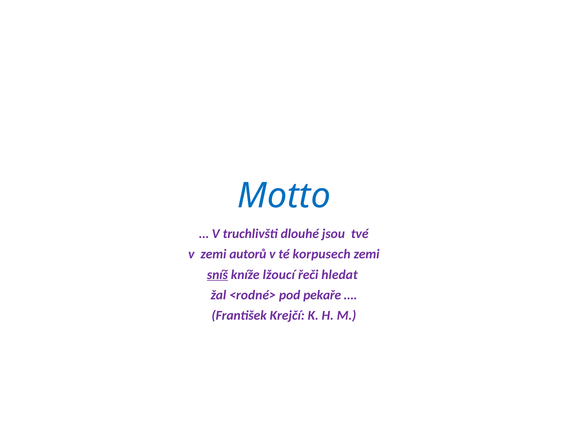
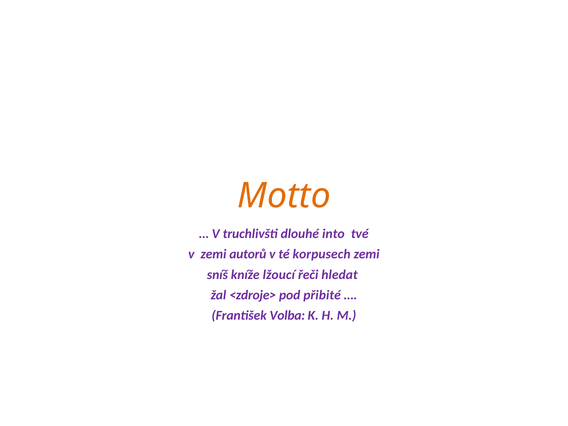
Motto colour: blue -> orange (284, 196)
jsou: jsou -> into (333, 234)
sníš underline: present -> none (217, 275)
<rodné>: <rodné> -> <zdroje> (253, 295)
pekaře: pekaře -> přibité (322, 295)
Krejčí: Krejčí -> Volba (287, 315)
